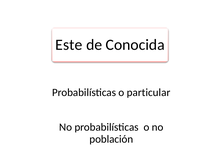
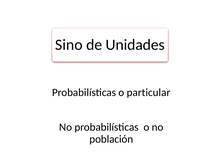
Este: Este -> Sino (69, 45)
Conocida: Conocida -> Unidades (135, 45)
